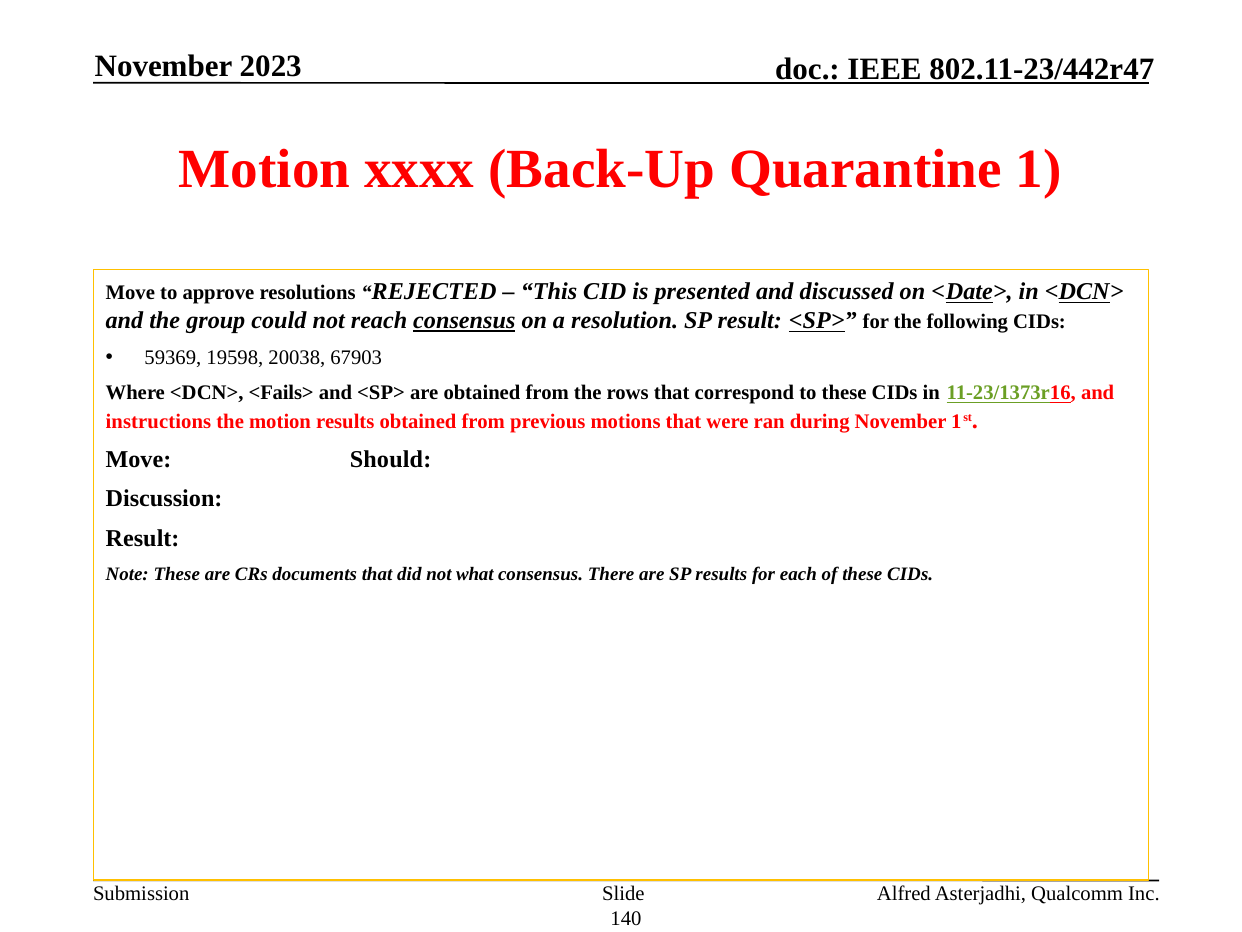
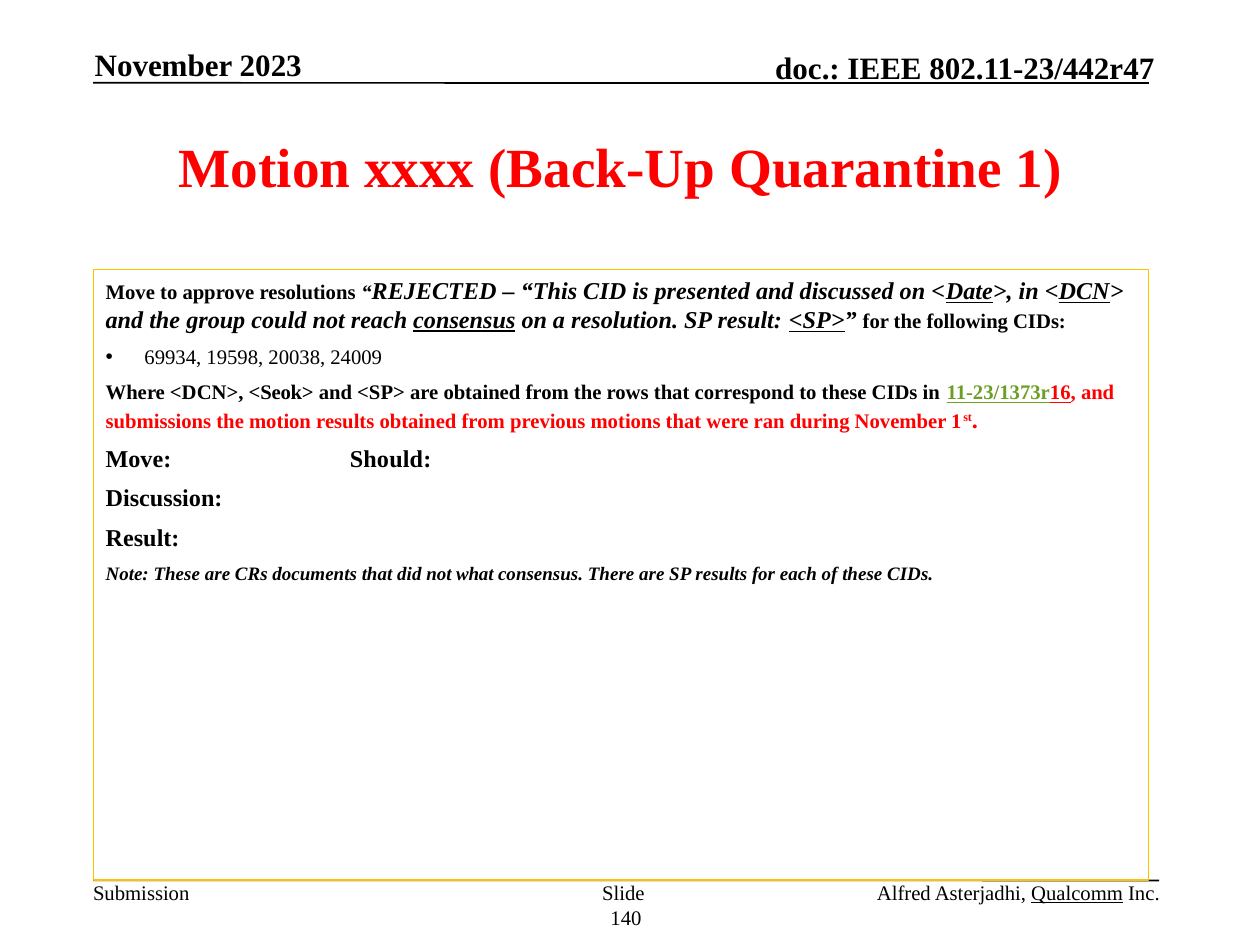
59369: 59369 -> 69934 (173, 358)
67903: 67903 -> 24009 (356, 358)
<Fails>: <Fails> -> <Seok> (281, 393)
instructions: instructions -> submissions (158, 421)
Qualcomm underline: none -> present (1077, 893)
